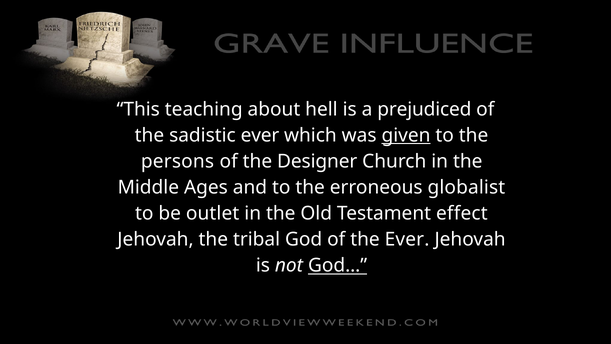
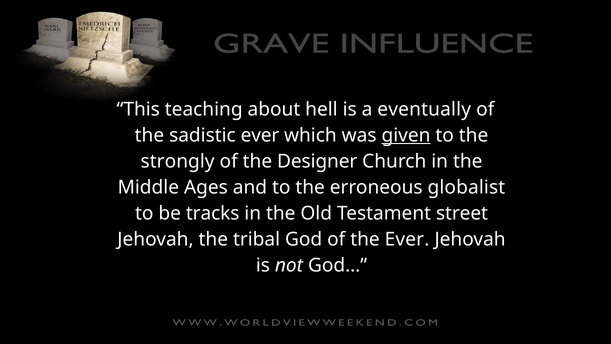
prejudiced: prejudiced -> eventually (424, 109)
persons: persons -> strongly (178, 161)
outlet: outlet -> tracks (213, 213)
effect: effect -> street (462, 213)
God… underline: present -> none (338, 265)
